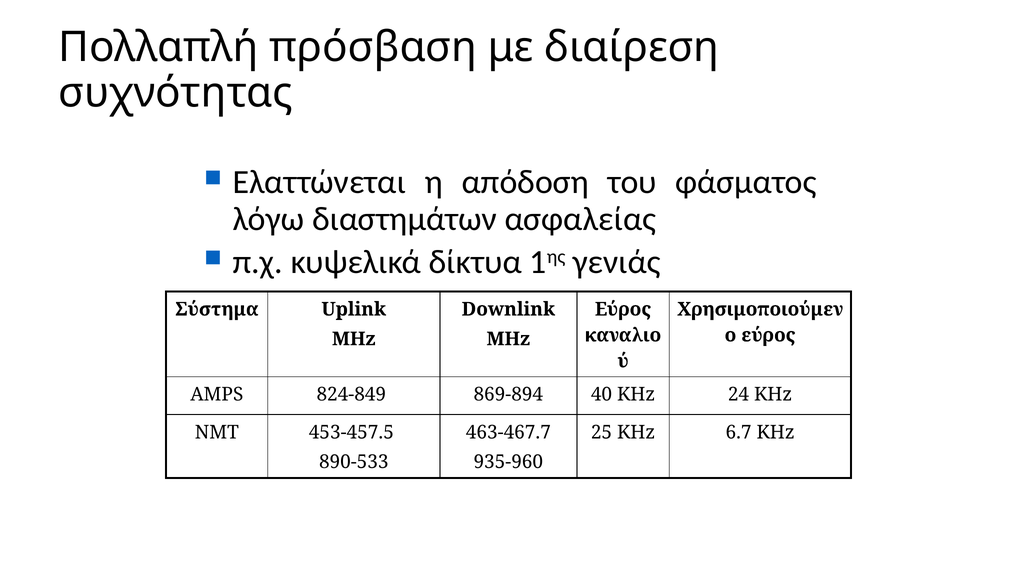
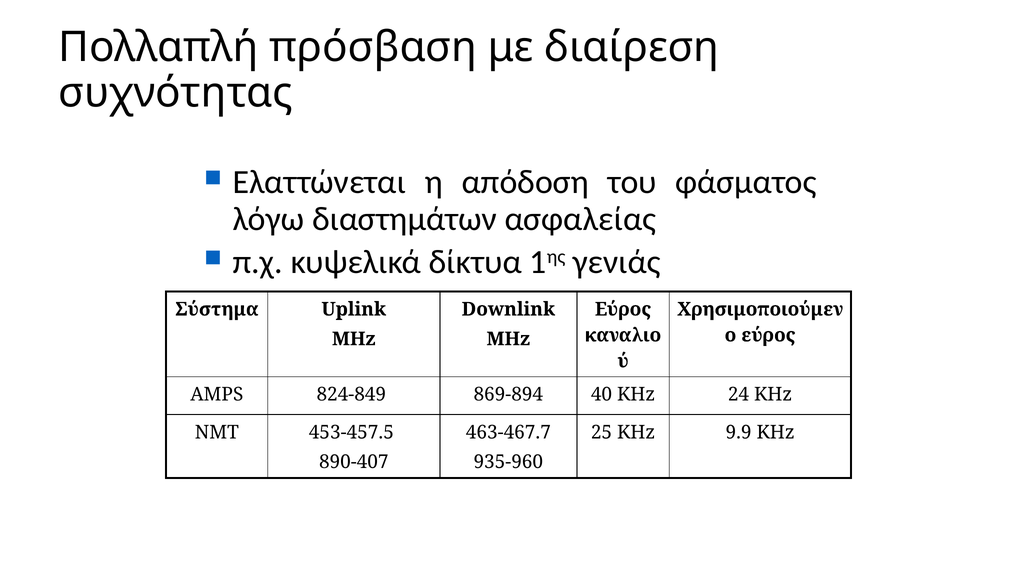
6.7: 6.7 -> 9.9 (739, 432)
890-533: 890-533 -> 890-407 (354, 462)
